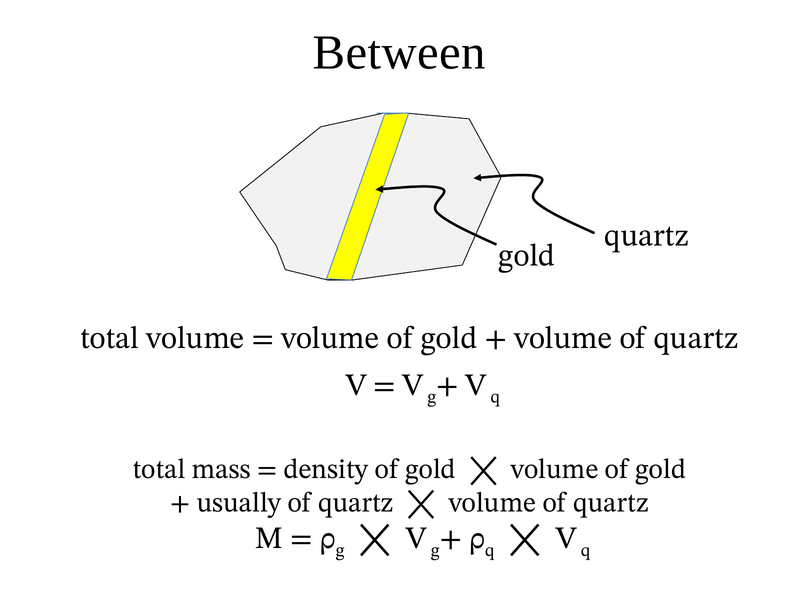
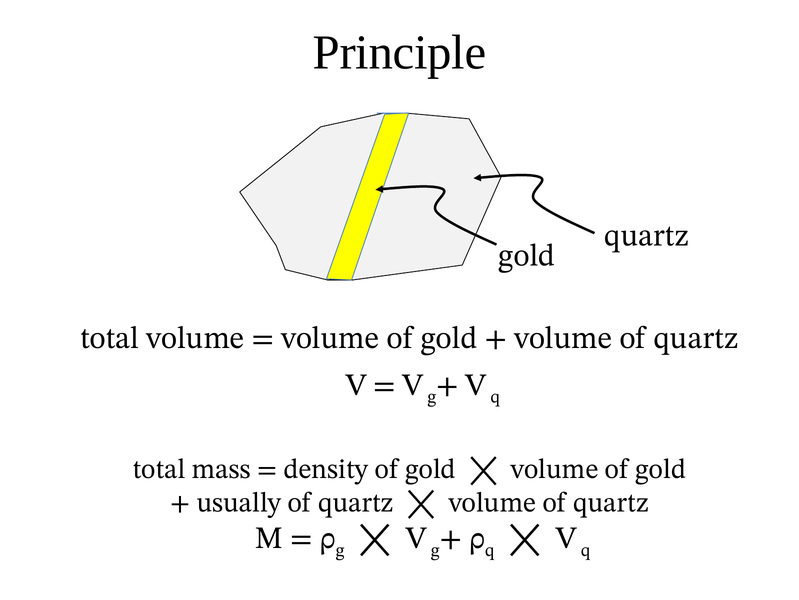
Between: Between -> Principle (400, 52)
